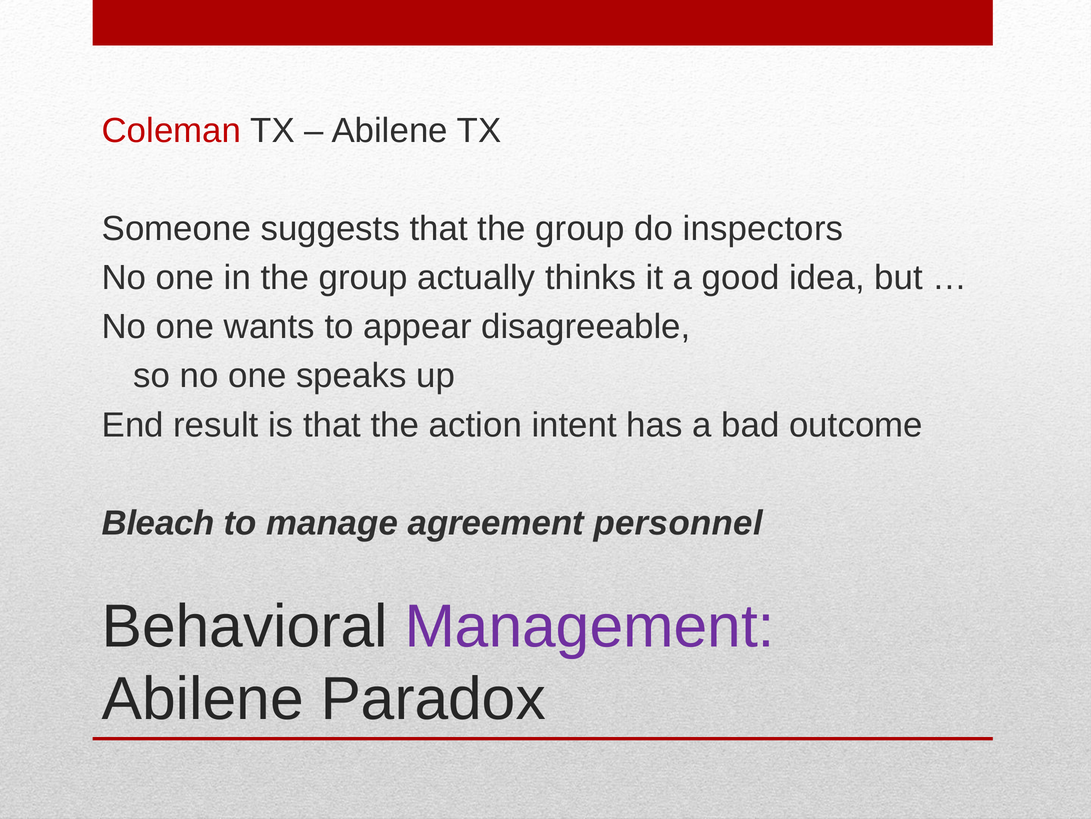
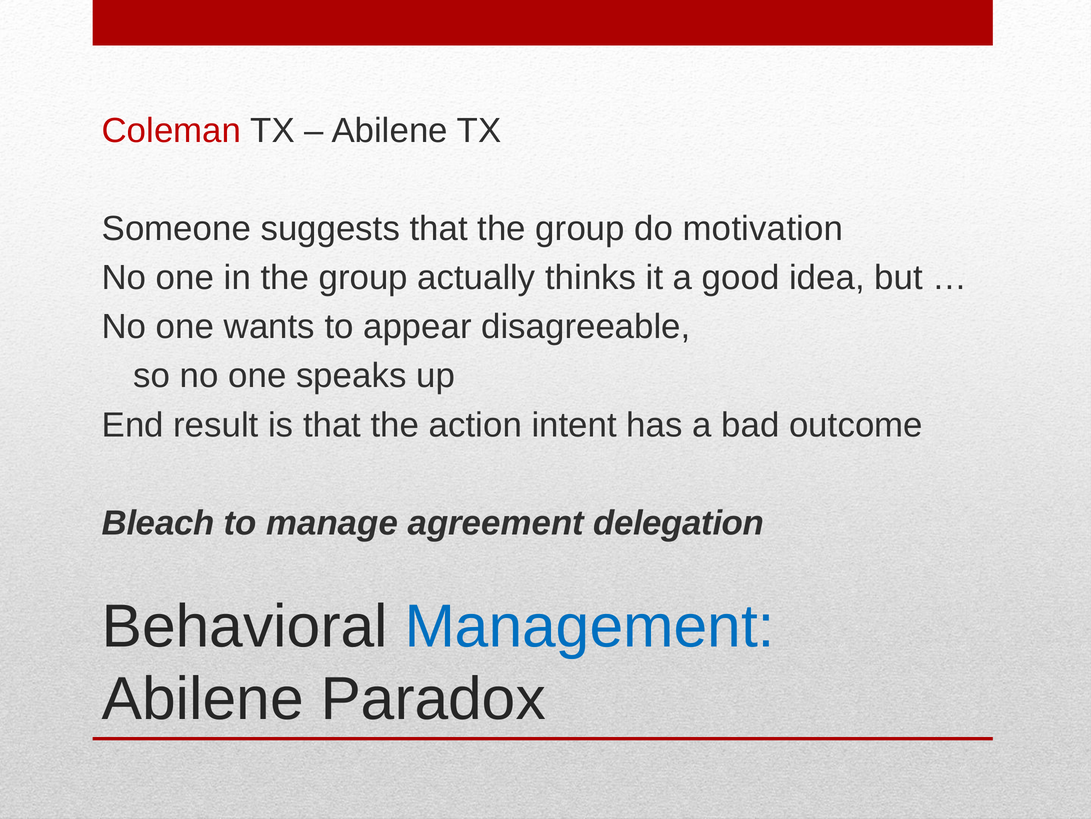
inspectors: inspectors -> motivation (763, 228)
personnel: personnel -> delegation (679, 523)
Management colour: purple -> blue (590, 626)
